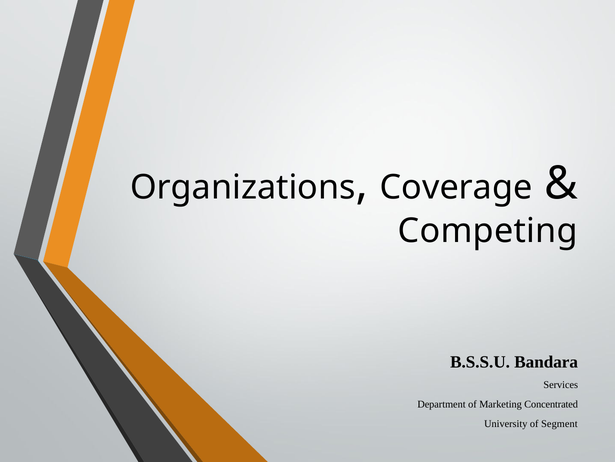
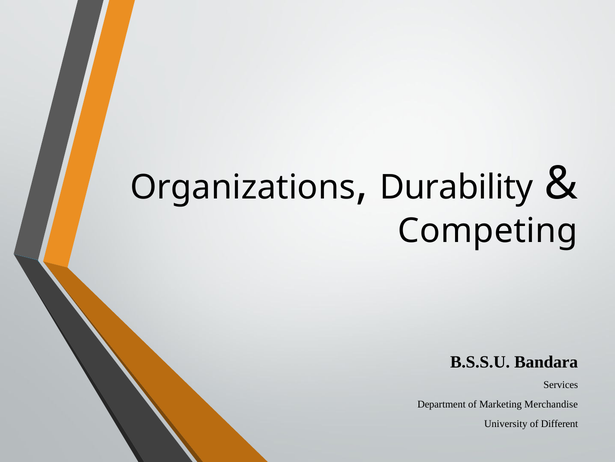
Coverage: Coverage -> Durability (456, 187)
Concentrated: Concentrated -> Merchandise (551, 404)
Segment: Segment -> Different (559, 423)
